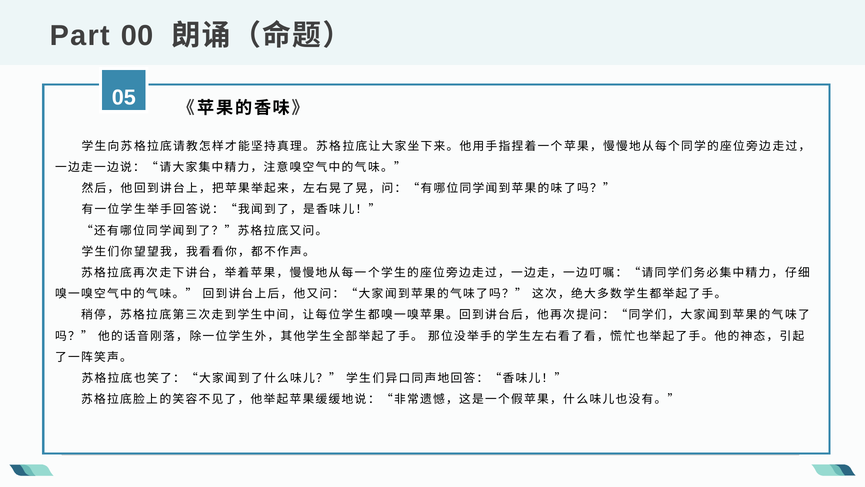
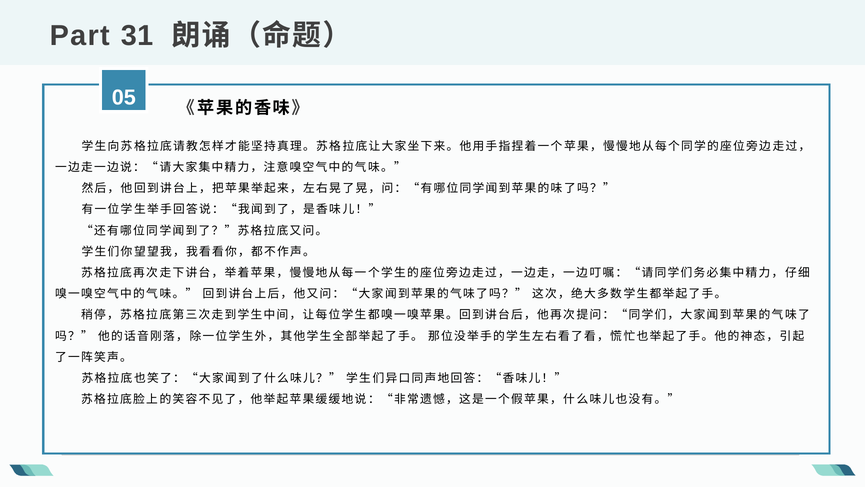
00: 00 -> 31 (137, 35)
